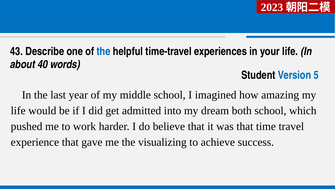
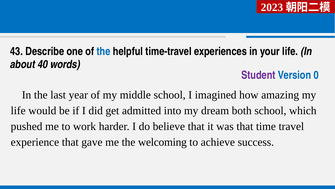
Student colour: black -> purple (258, 75)
5: 5 -> 0 (316, 75)
visualizing: visualizing -> welcoming (162, 142)
